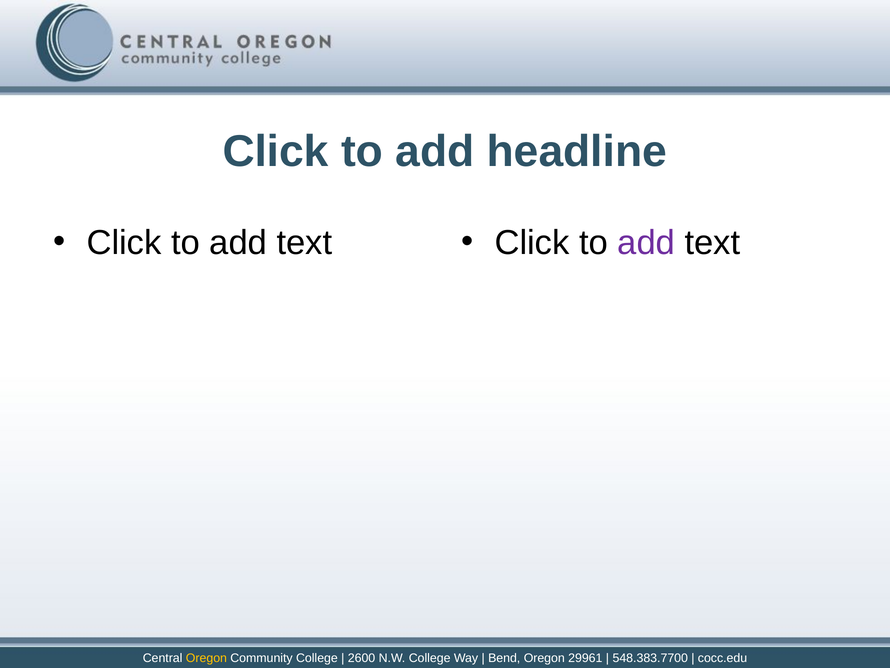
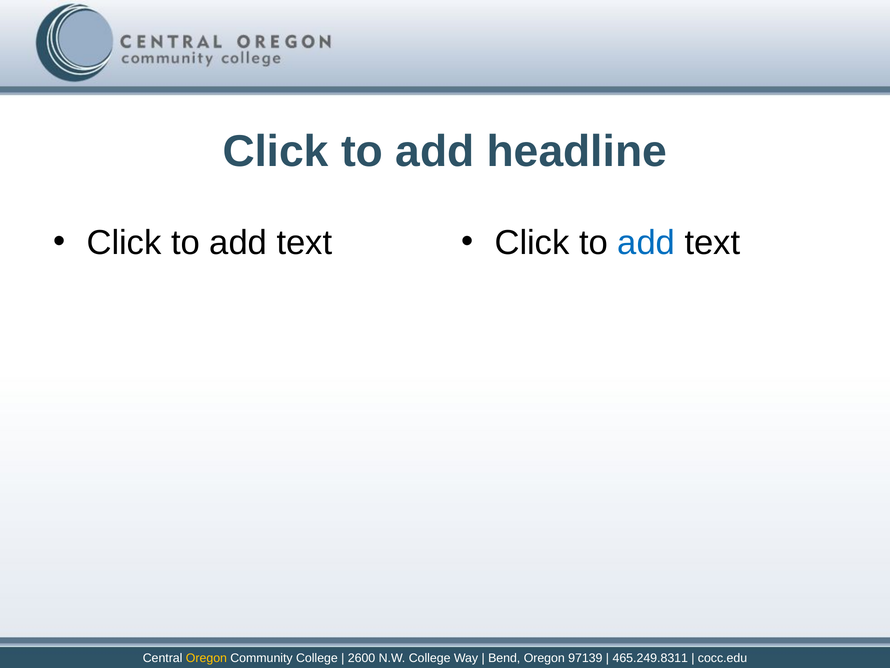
add colour: purple -> blue (646, 243)
29961: 29961 -> 97139 (585, 658)
548.383.7700: 548.383.7700 -> 465.249.8311 (650, 658)
